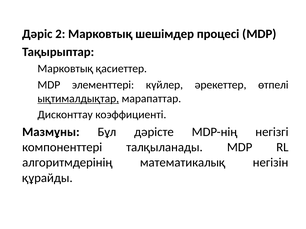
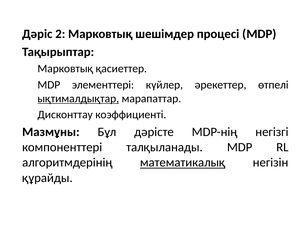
математикалық underline: none -> present (183, 163)
